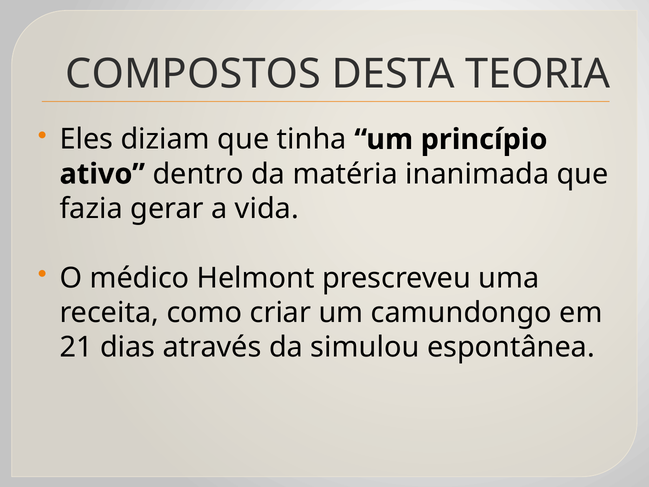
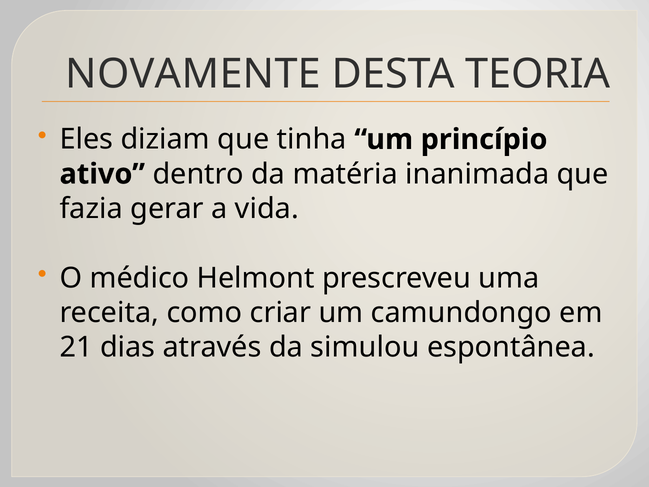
COMPOSTOS: COMPOSTOS -> NOVAMENTE (193, 74)
